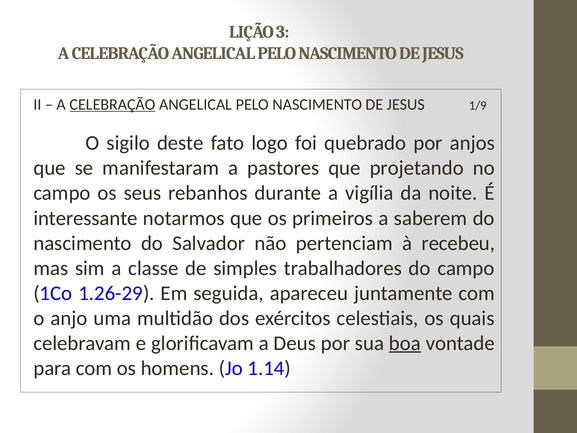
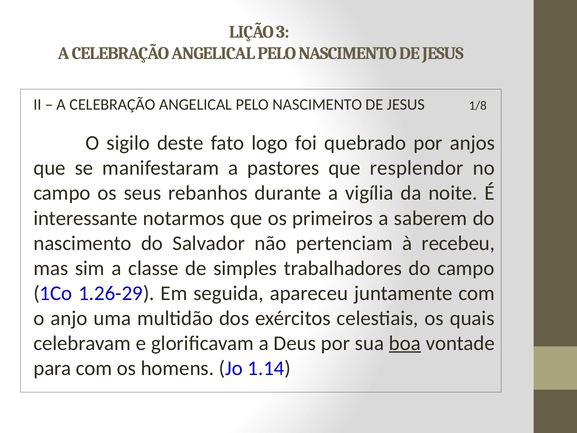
CELEBRAÇÃO underline: present -> none (113, 104)
1/9: 1/9 -> 1/8 (478, 105)
projetando: projetando -> resplendor (417, 168)
